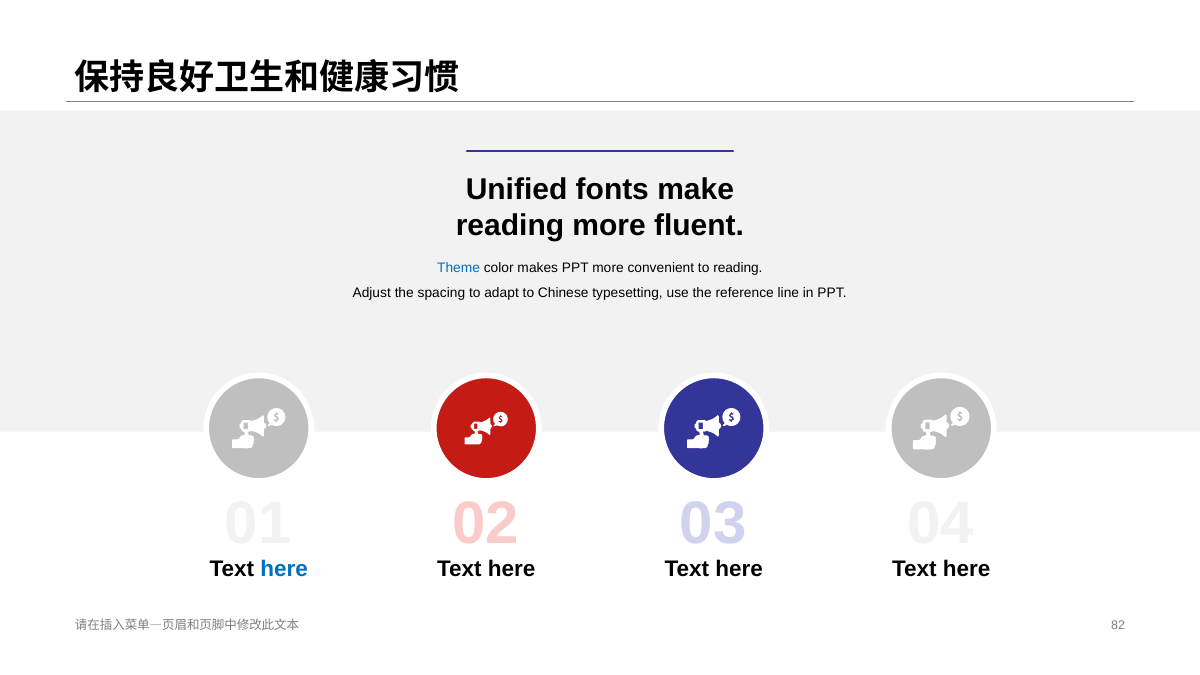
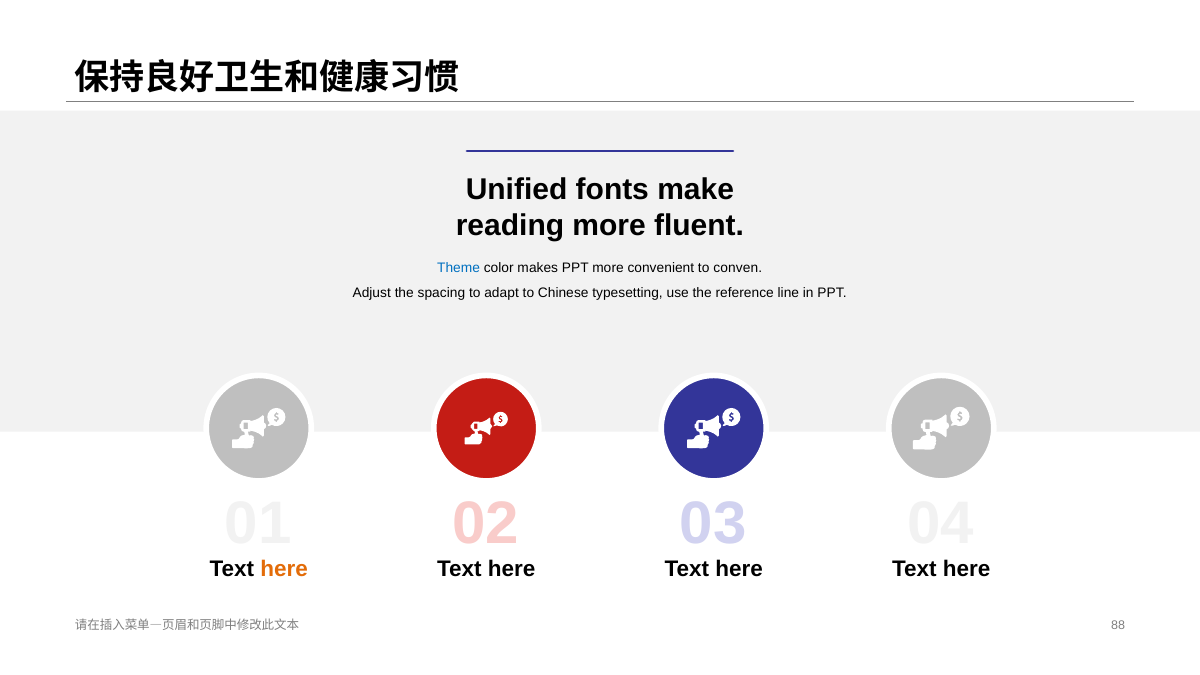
to reading: reading -> conven (738, 268)
here colour: blue -> orange (284, 569)
82: 82 -> 88 (1118, 625)
